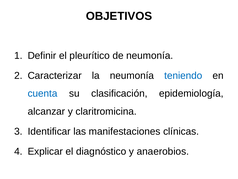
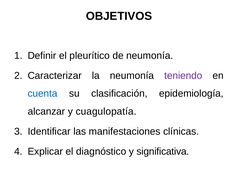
teniendo colour: blue -> purple (183, 75)
claritromicina: claritromicina -> cuagulopatía (106, 111)
anaerobios: anaerobios -> significativa (163, 151)
